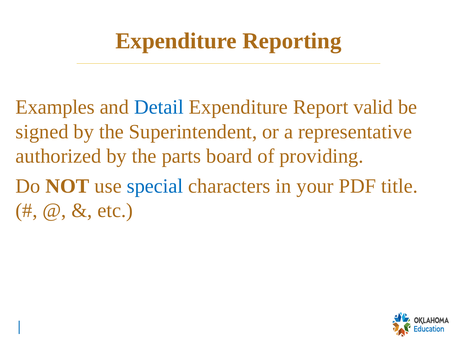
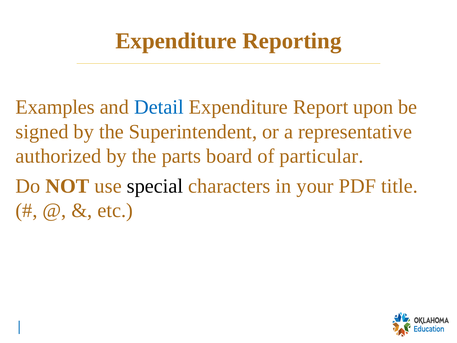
valid: valid -> upon (373, 107)
providing: providing -> particular (321, 156)
special colour: blue -> black (155, 186)
